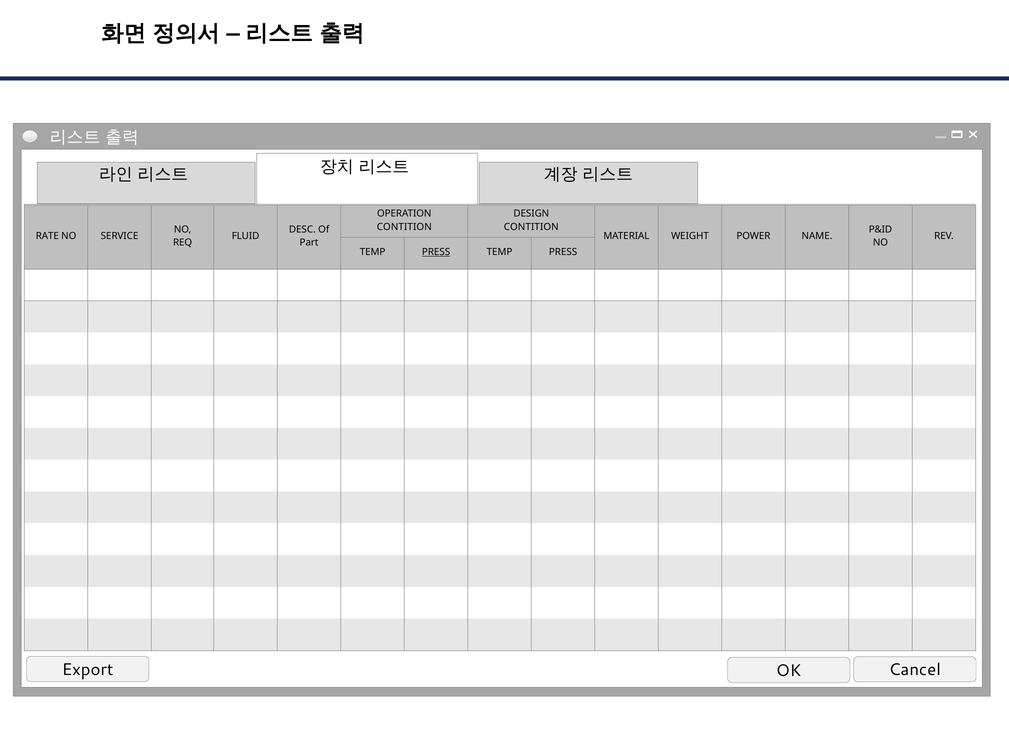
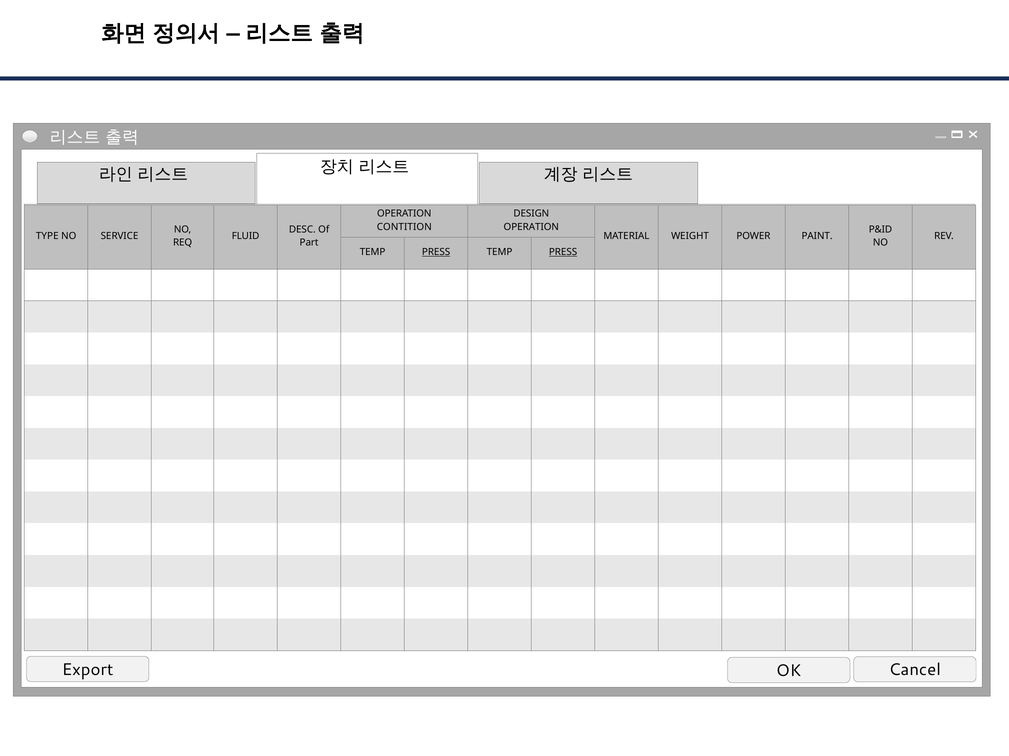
CONTITION: CONTITION -> OPERATION (531, 227)
RATE: RATE -> TYPE (47, 236)
NAME: NAME -> PAINT (817, 236)
PRESS underline: none -> present (563, 252)
